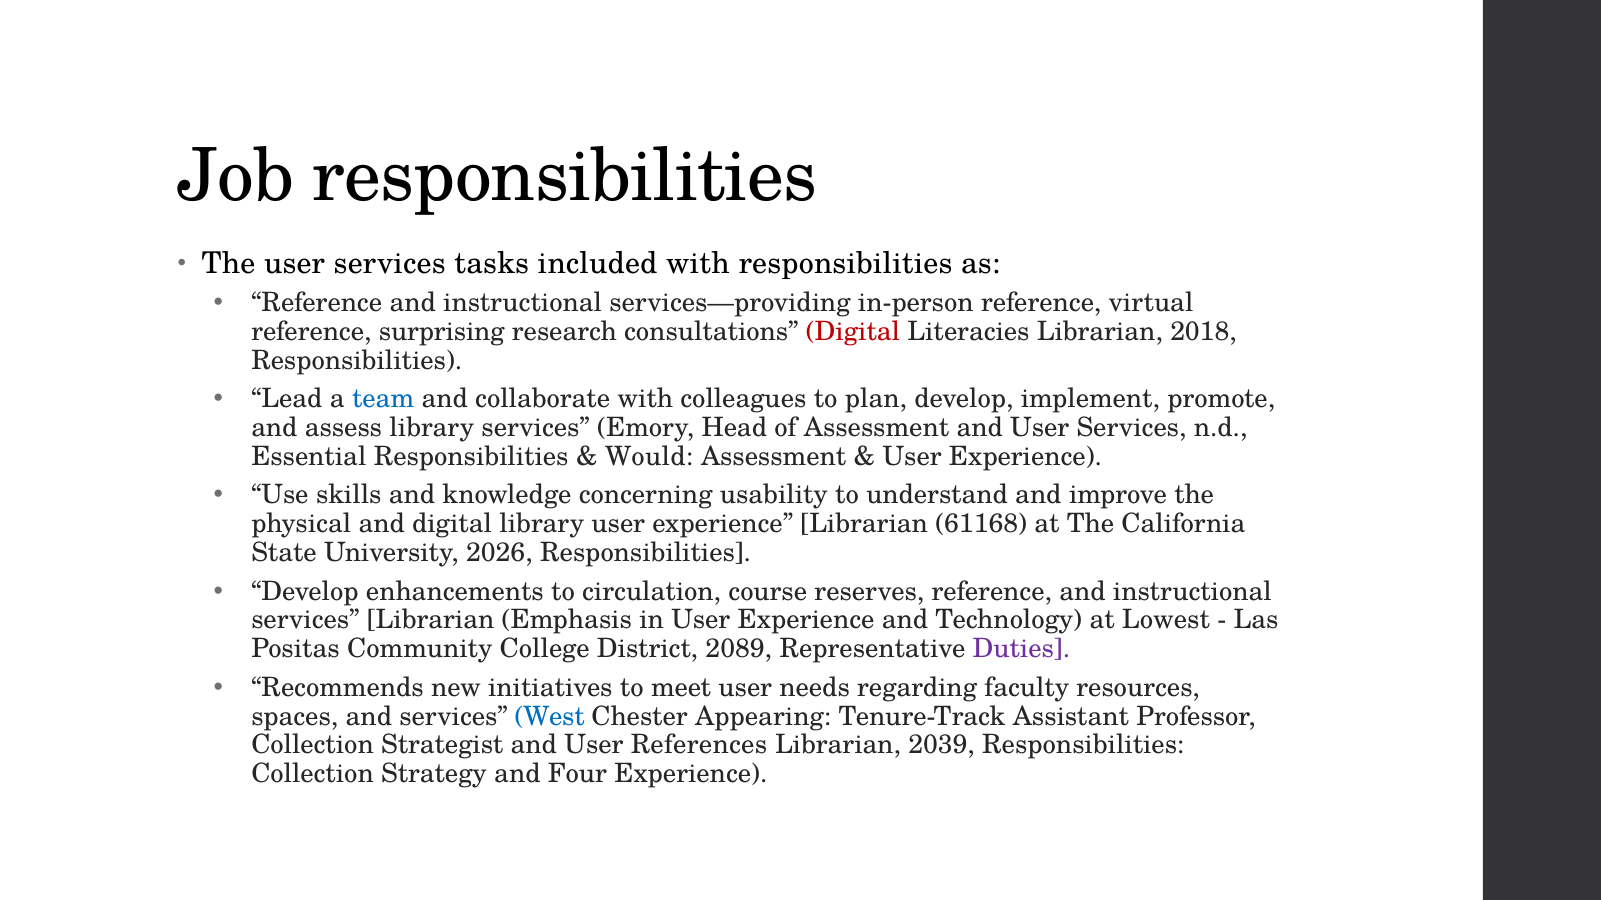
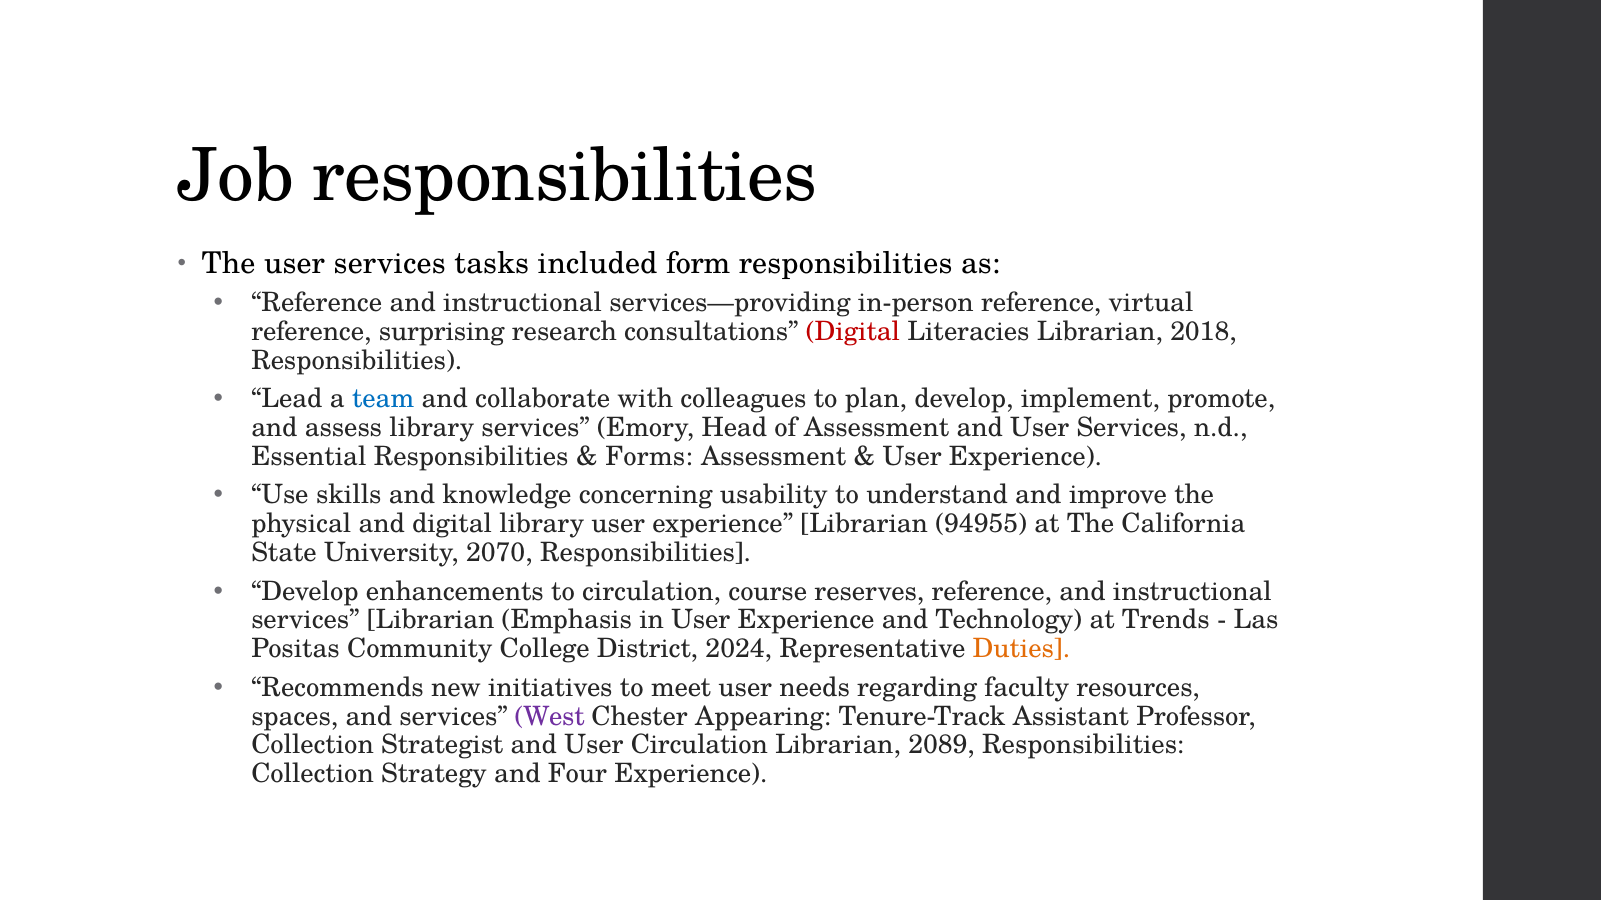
included with: with -> form (698, 264)
Would: Would -> Forms (649, 457)
61168: 61168 -> 94955 (981, 524)
2026: 2026 -> 2070 (499, 553)
Lowest: Lowest -> Trends (1166, 620)
2089: 2089 -> 2024 (739, 649)
Duties colour: purple -> orange (1021, 649)
West colour: blue -> purple (550, 717)
User References: References -> Circulation (699, 745)
2039: 2039 -> 2089 (942, 745)
